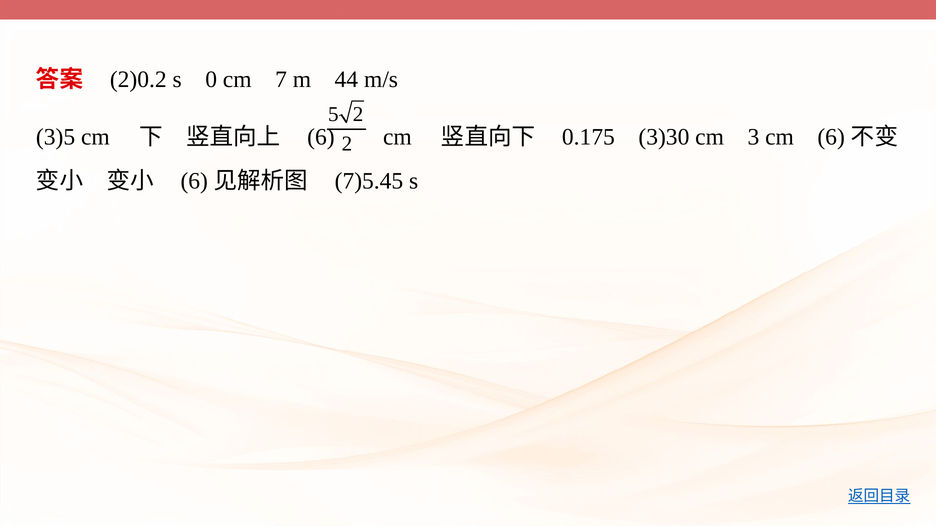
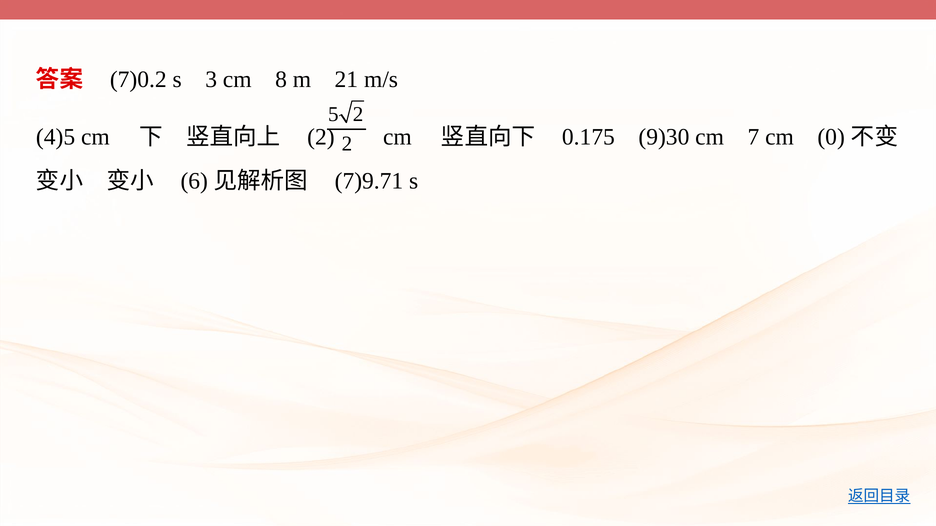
2)0.2: 2)0.2 -> 7)0.2 (138, 80)
0: 0 -> 3 (211, 80)
7: 7 -> 8 (281, 80)
44: 44 -> 21 (346, 80)
3)5: 3)5 -> 4)5 (56, 137)
6: 6 -> 2 (321, 137)
3)30: 3)30 -> 9)30 (664, 137)
3: 3 -> 7 (753, 137)
cm 6: 6 -> 0 (831, 137)
7)5.45: 7)5.45 -> 7)9.71 (369, 181)
